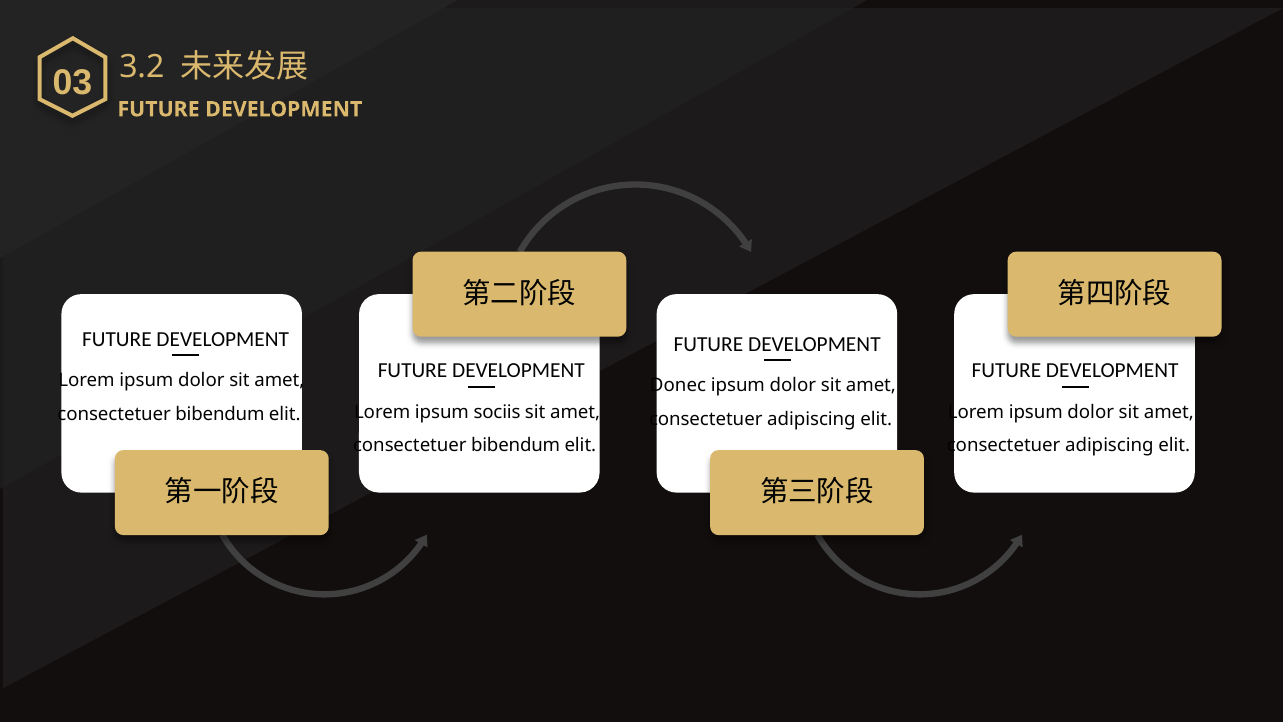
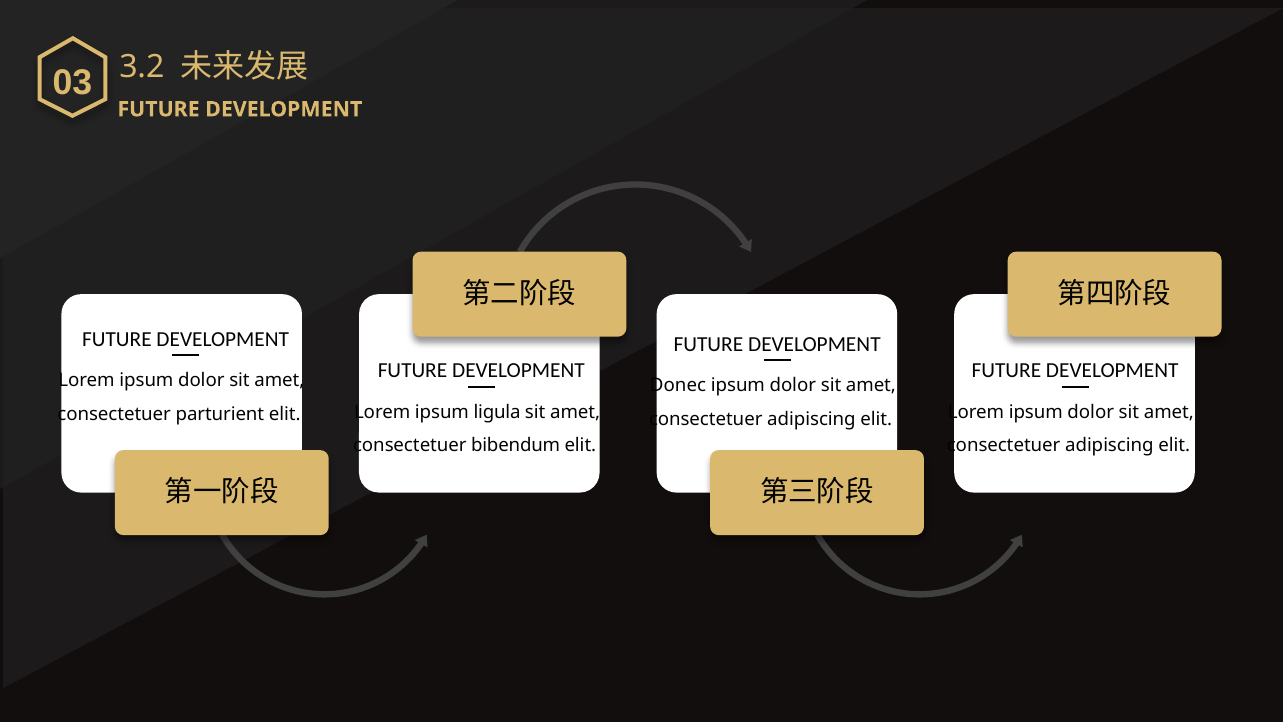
sociis: sociis -> ligula (497, 412)
bibendum: bibendum -> parturient (220, 414)
